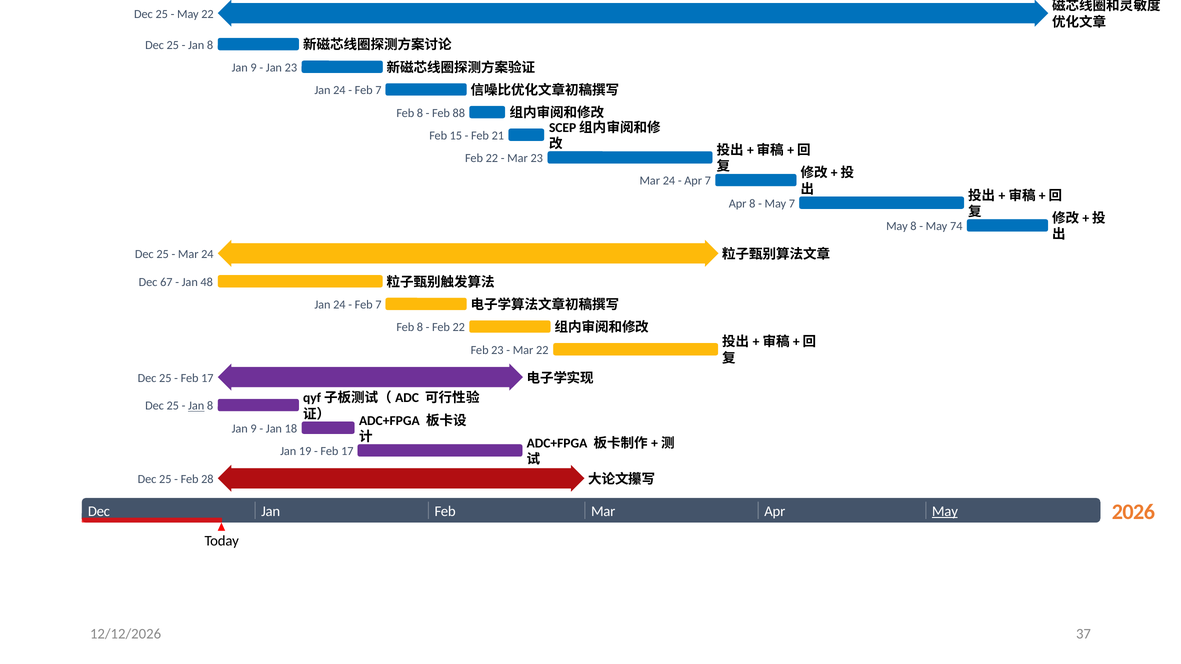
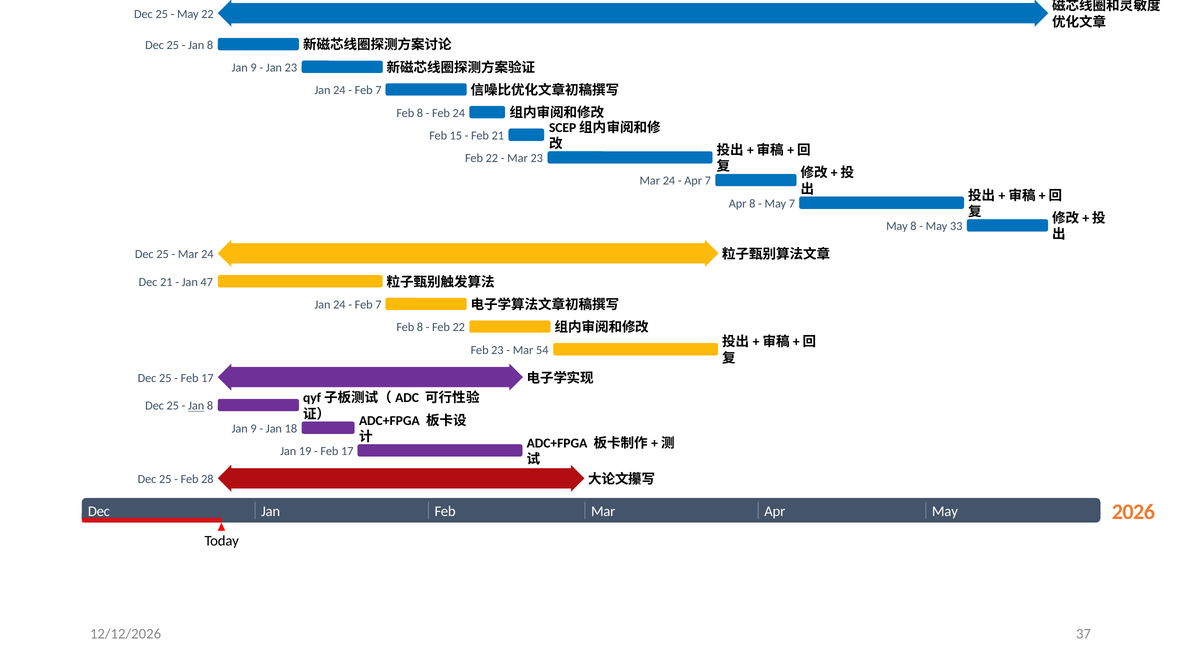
Feb 88: 88 -> 24 (459, 113)
74: 74 -> 33 (956, 226)
Dec 67: 67 -> 21 (166, 282)
48: 48 -> 47 (207, 282)
Mar 22: 22 -> 54 (542, 350)
May underline: present -> none (945, 512)
